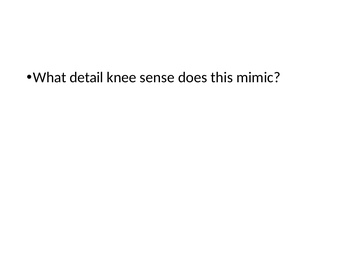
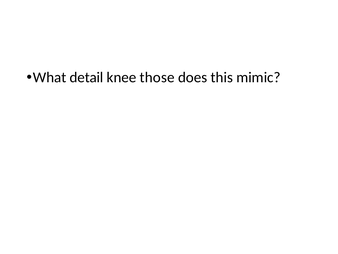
sense: sense -> those (157, 77)
